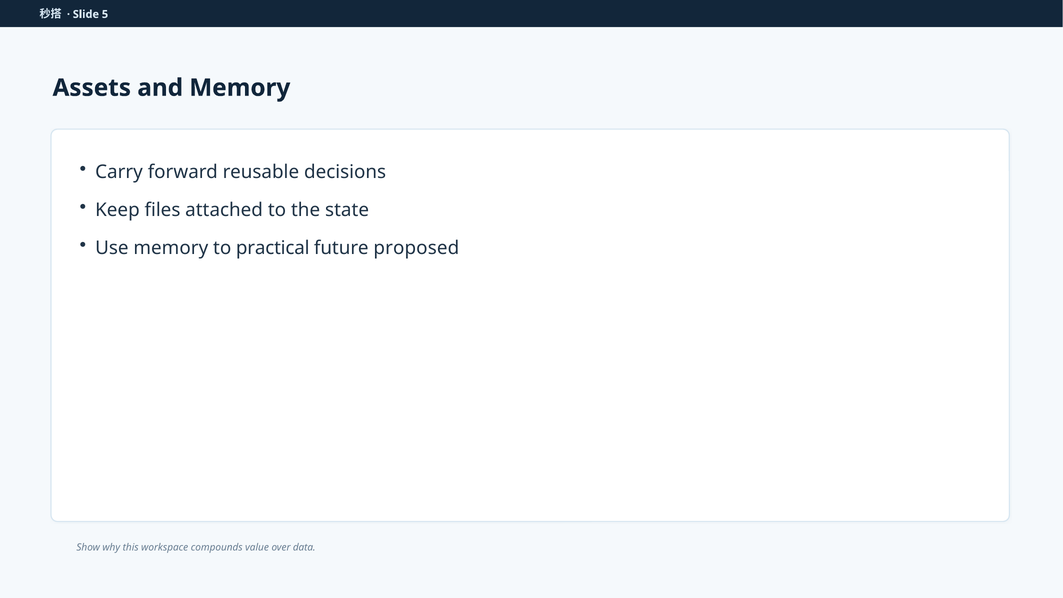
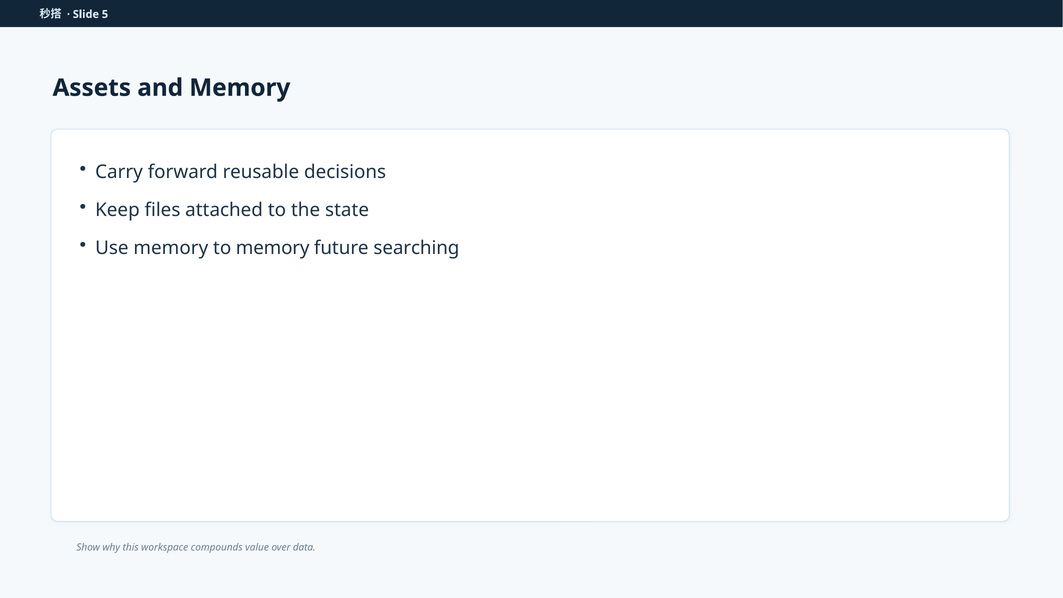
to practical: practical -> memory (273, 248)
proposed: proposed -> searching (416, 248)
